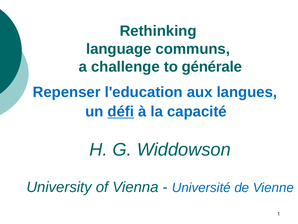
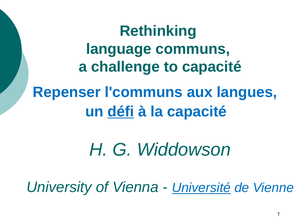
to générale: générale -> capacité (212, 67)
l'education: l'education -> l'communs (144, 92)
Université underline: none -> present (201, 187)
